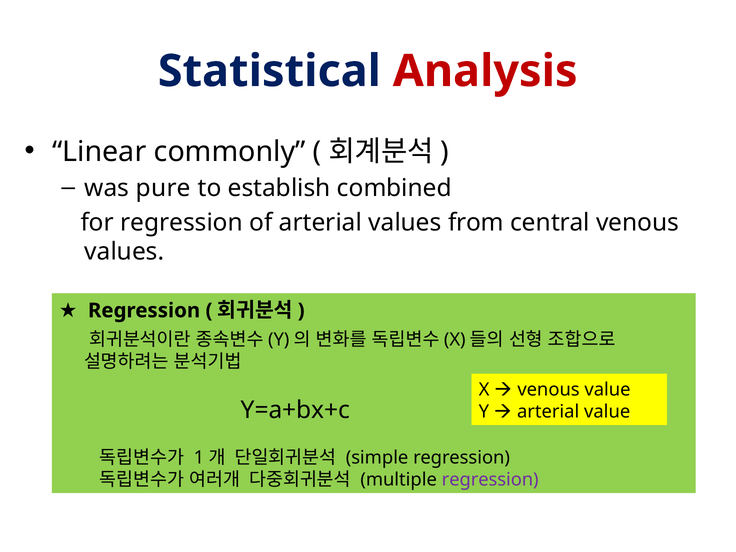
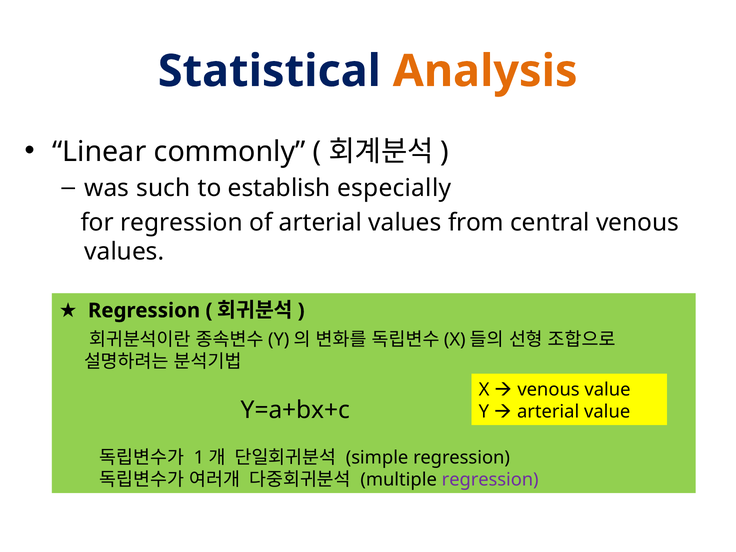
Analysis colour: red -> orange (485, 71)
pure: pure -> such (163, 188)
combined: combined -> especially (394, 188)
